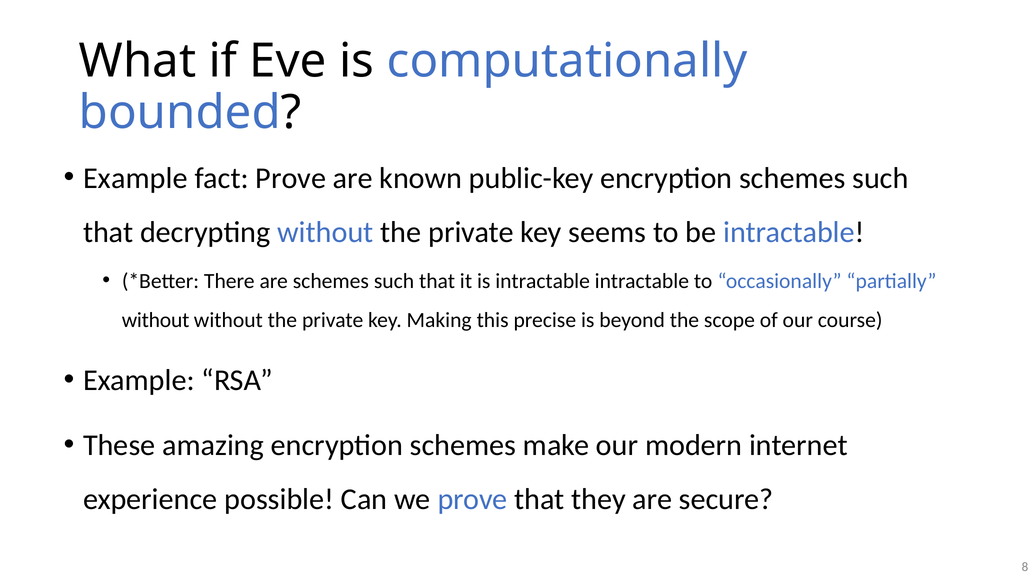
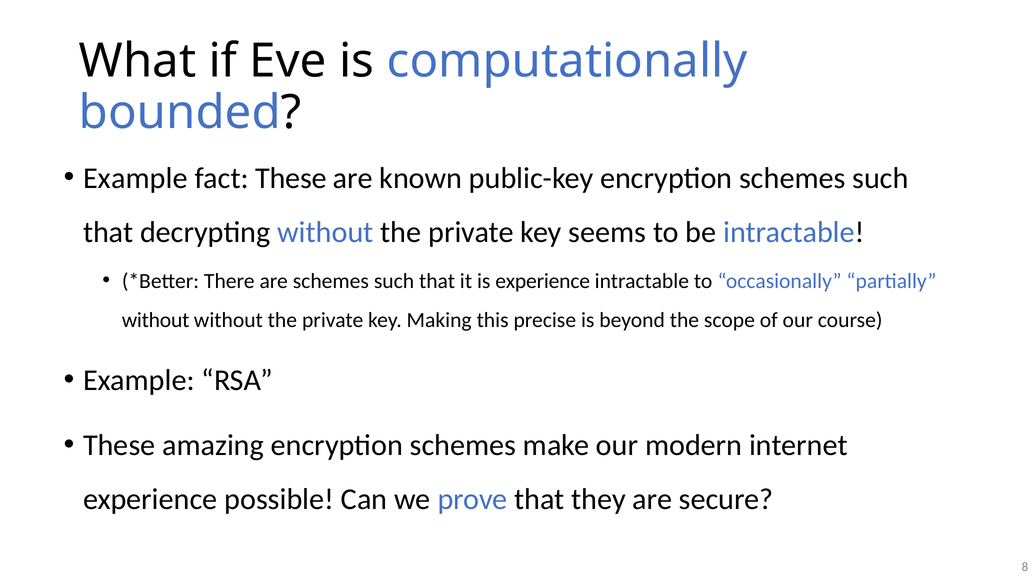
fact Prove: Prove -> These (291, 178)
is intractable: intractable -> experience (543, 281)
